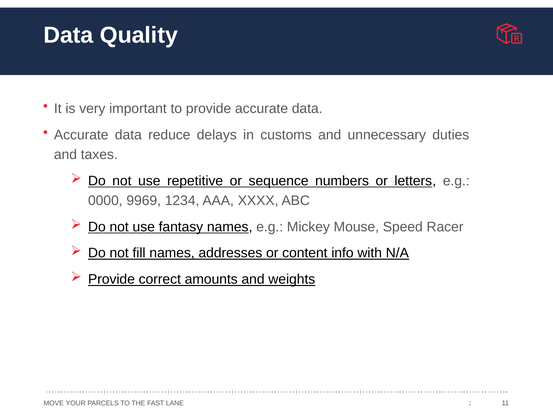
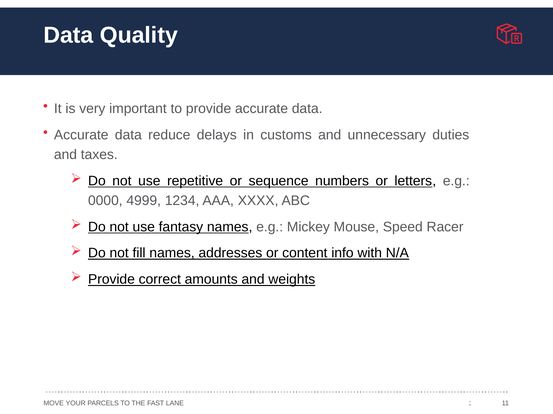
9969: 9969 -> 4999 (144, 201)
